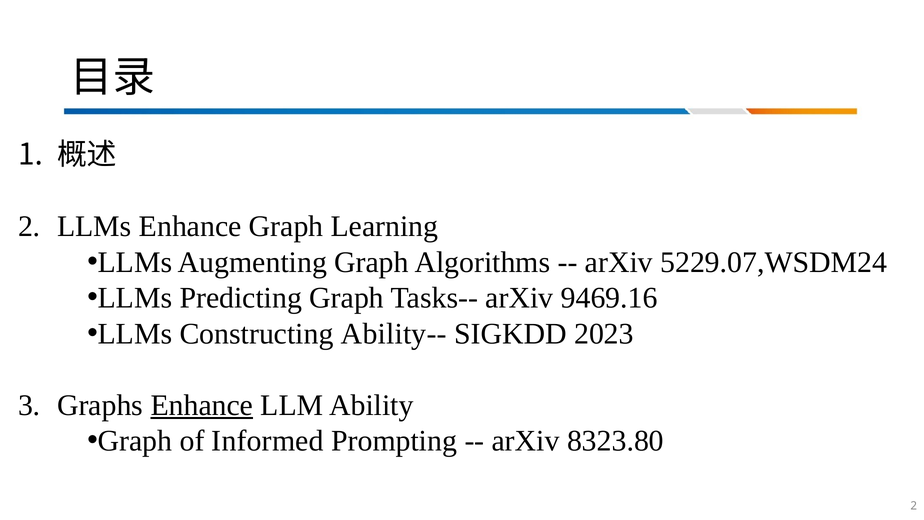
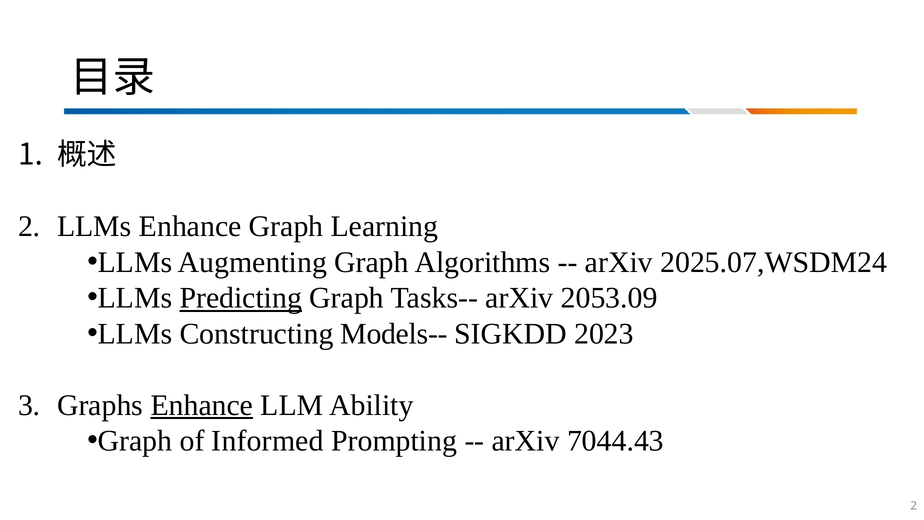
5229.07,WSDM24: 5229.07,WSDM24 -> 2025.07,WSDM24 (774, 262)
Predicting underline: none -> present (241, 298)
9469.16: 9469.16 -> 2053.09 (609, 298)
Ability--: Ability-- -> Models-- (394, 334)
8323.80: 8323.80 -> 7044.43 (615, 441)
